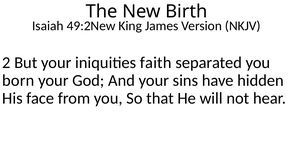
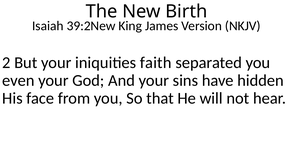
49:2New: 49:2New -> 39:2New (91, 26)
born: born -> even (18, 80)
